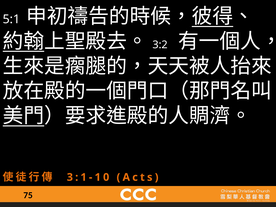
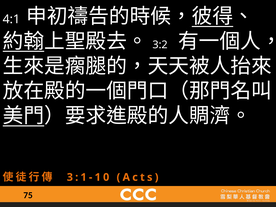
5:1: 5:1 -> 4:1 (11, 19)
